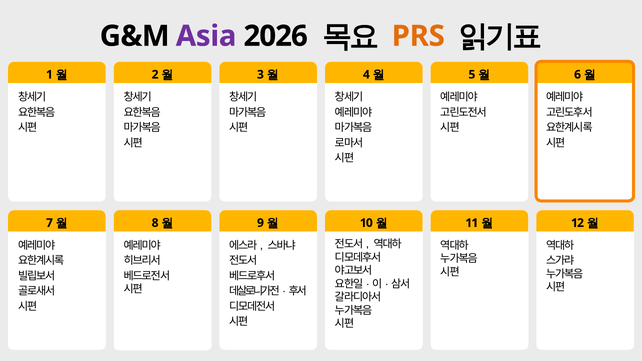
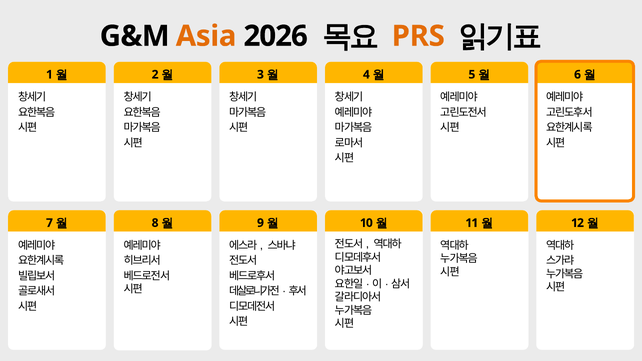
Asia colour: purple -> orange (206, 36)
